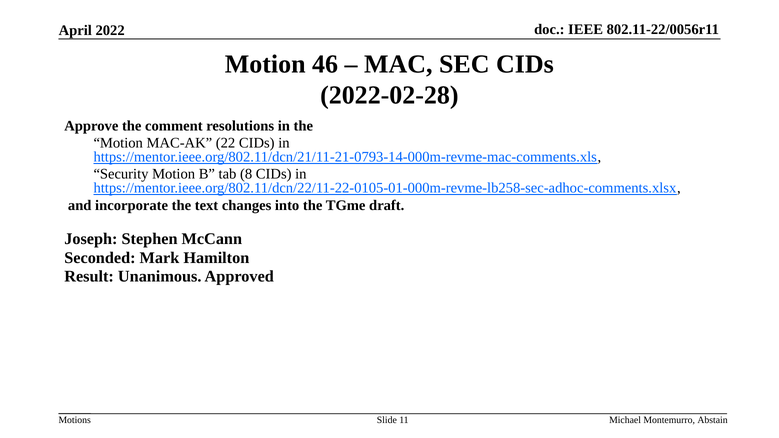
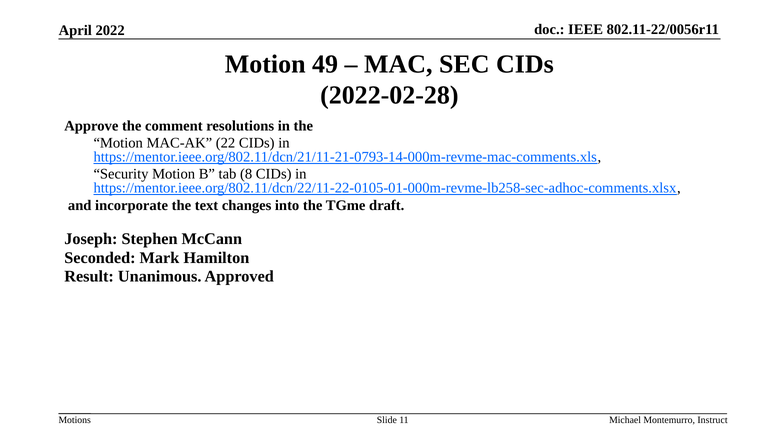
46: 46 -> 49 (325, 64)
Abstain: Abstain -> Instruct (713, 420)
